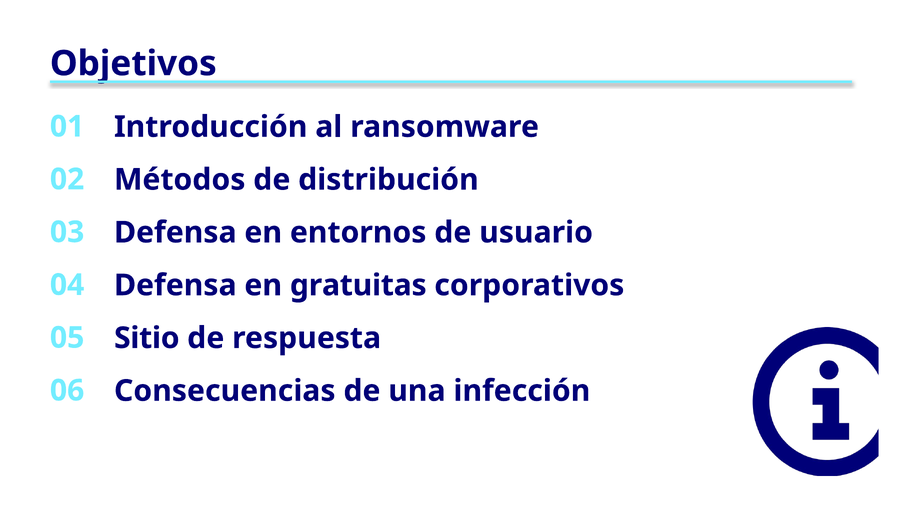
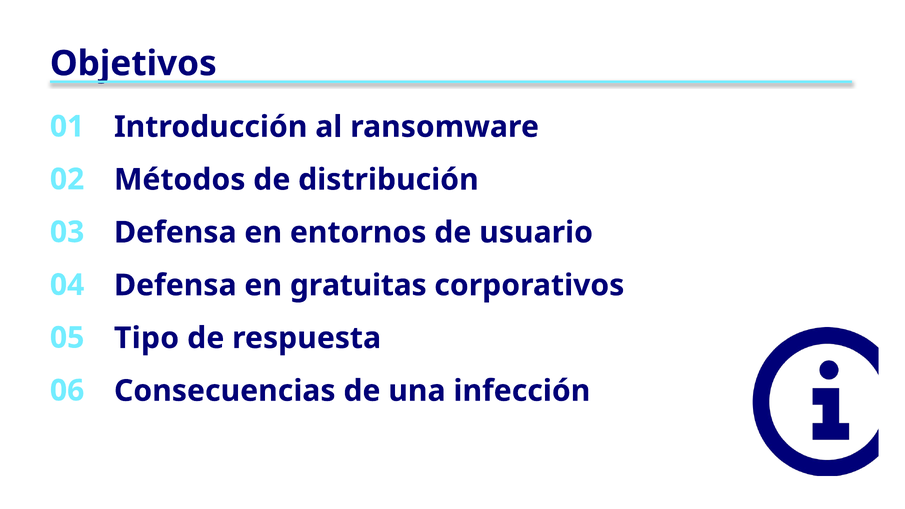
Sitio: Sitio -> Tipo (147, 338)
